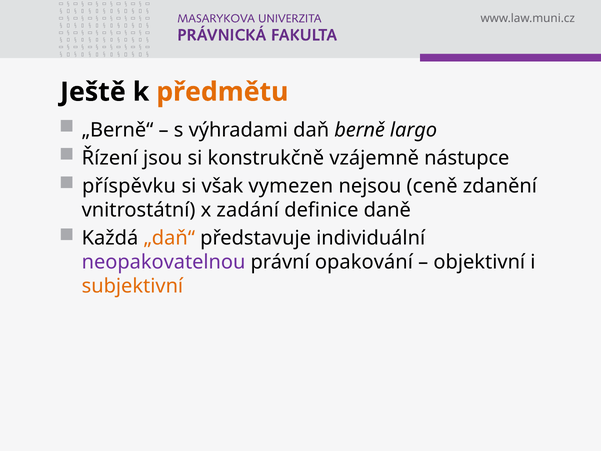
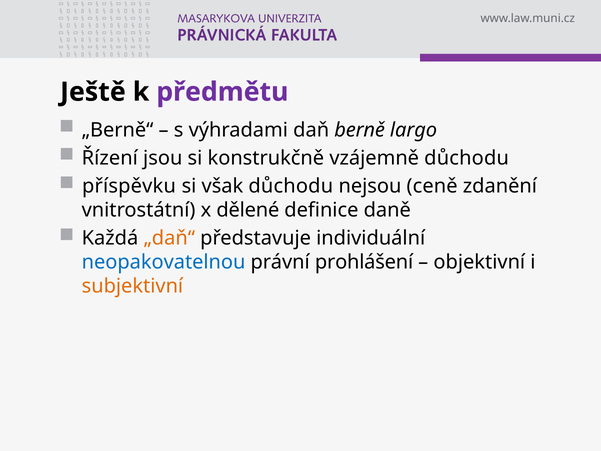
předmětu colour: orange -> purple (222, 92)
vzájemně nástupce: nástupce -> důchodu (467, 158)
však vymezen: vymezen -> důchodu (291, 186)
zadání: zadání -> dělené (248, 210)
neopakovatelnou colour: purple -> blue (164, 262)
opakování: opakování -> prohlášení (364, 262)
